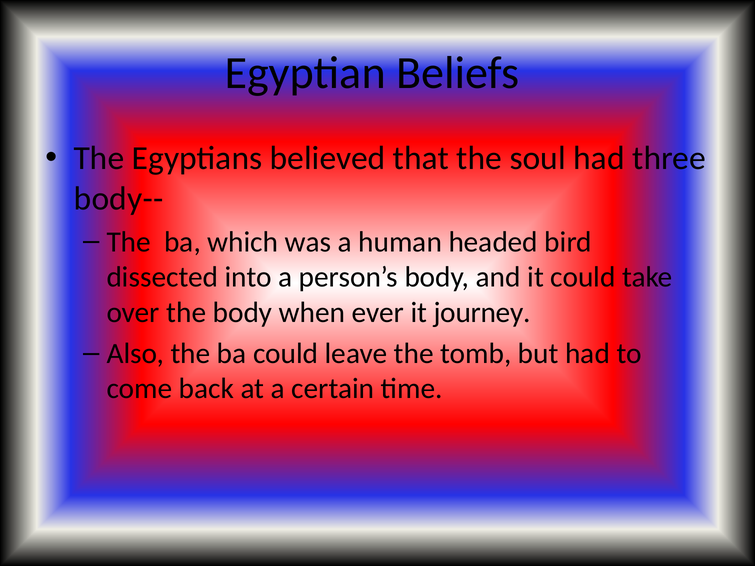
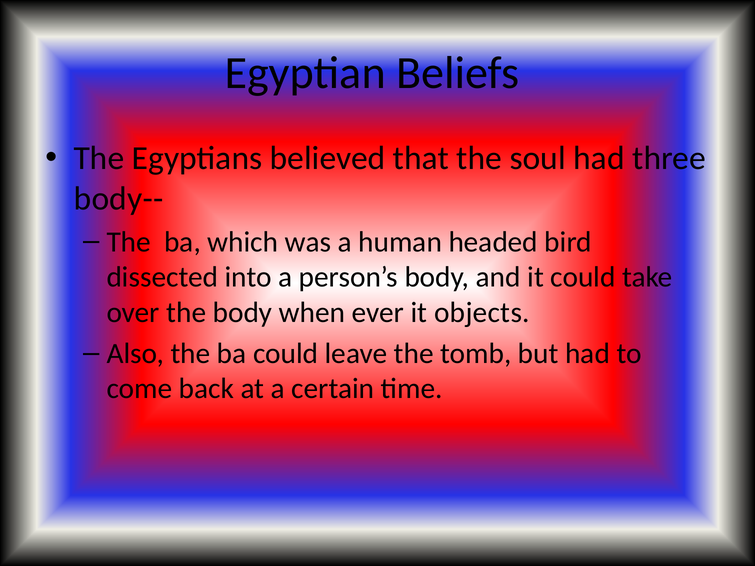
journey: journey -> objects (482, 313)
